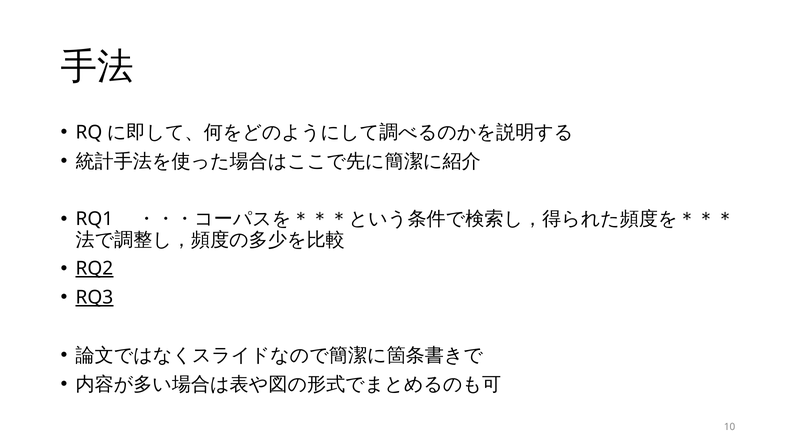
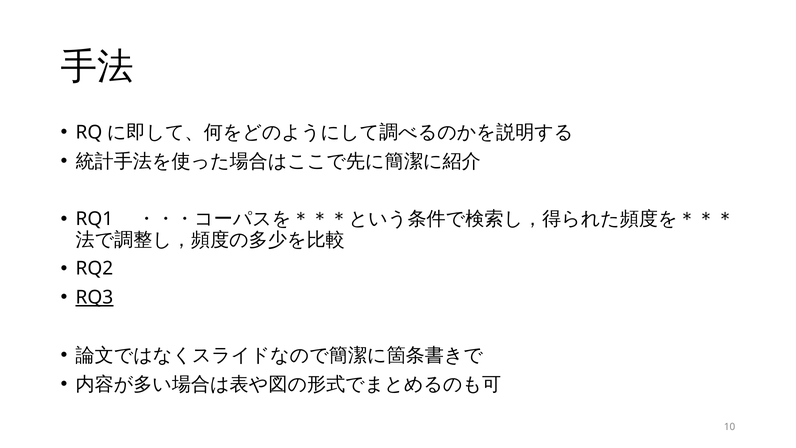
RQ2 underline: present -> none (94, 268)
